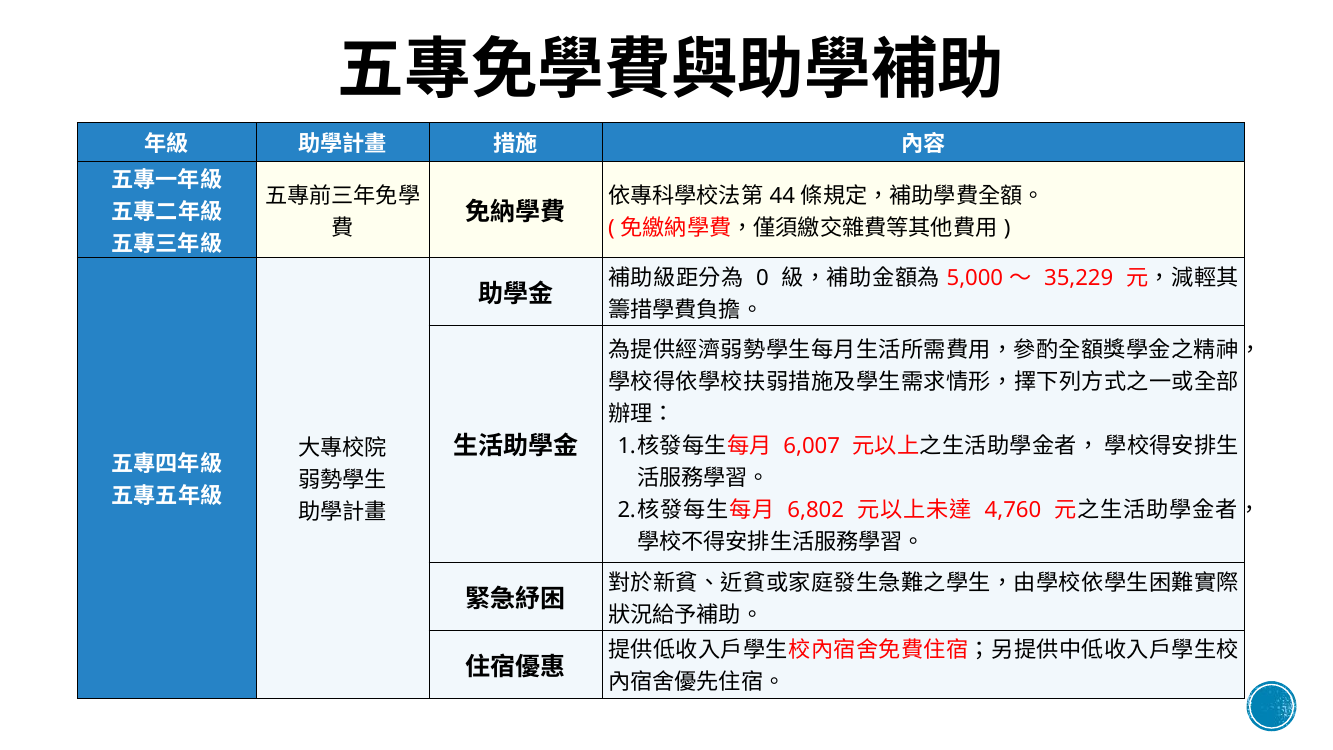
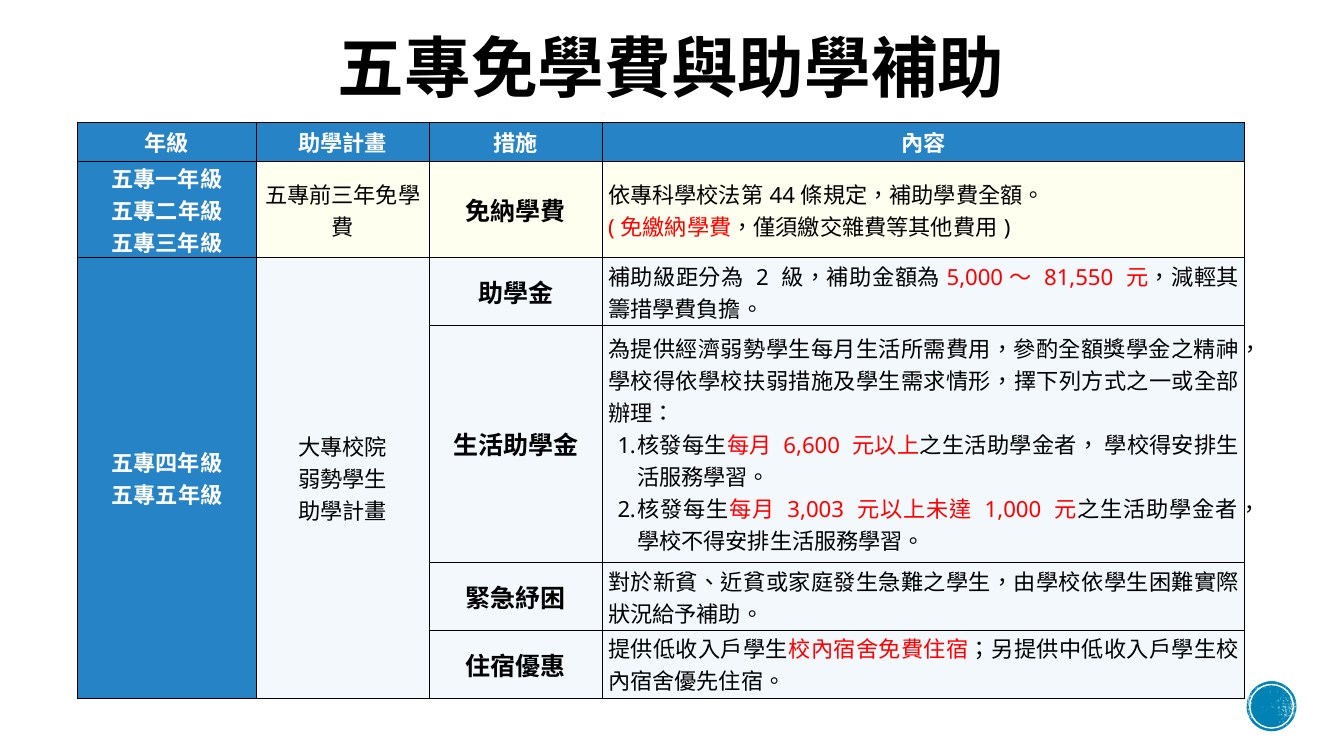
0: 0 -> 2 (763, 278)
35,229: 35,229 -> 81,550 (1079, 278)
6,007: 6,007 -> 6,600 (812, 446)
6,802: 6,802 -> 3,003 (816, 510)
4,760: 4,760 -> 1,000 (1013, 510)
